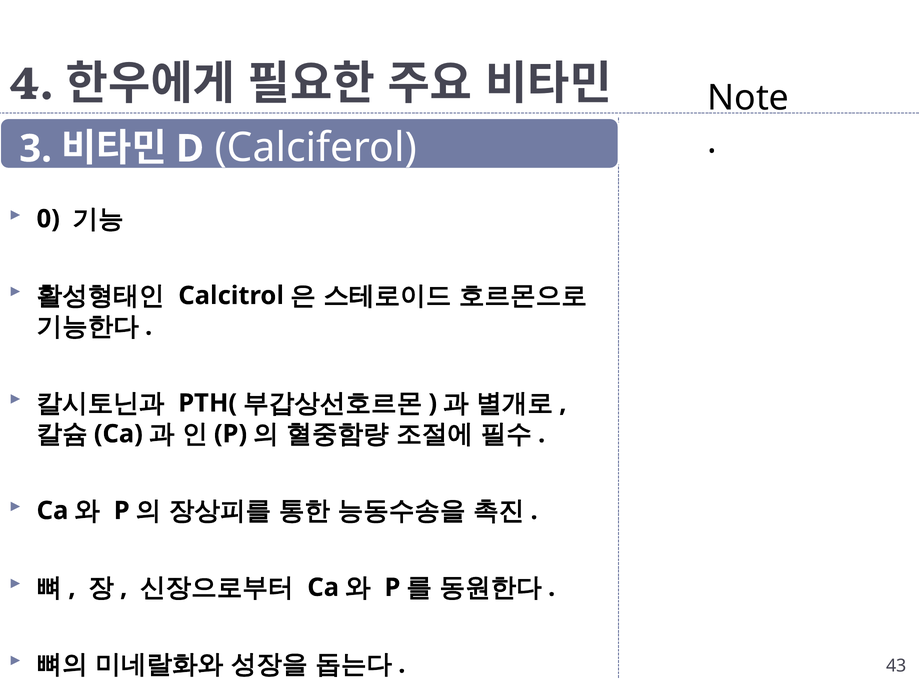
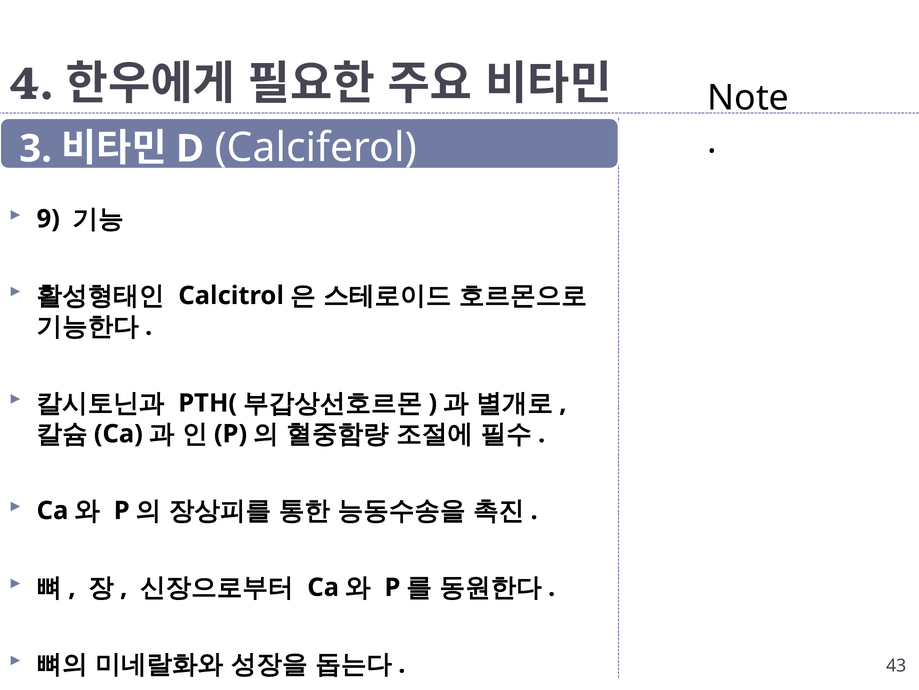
0: 0 -> 9 (48, 219)
